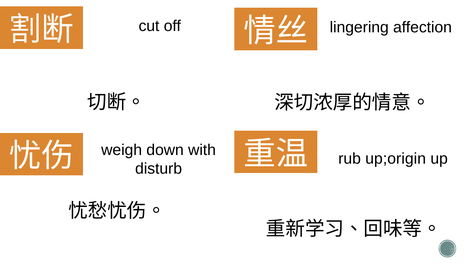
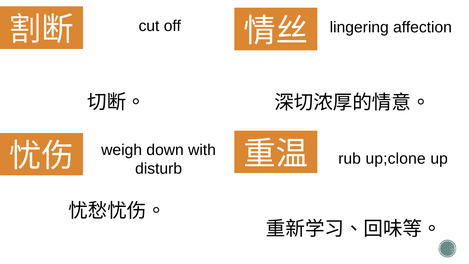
up;origin: up;origin -> up;clone (396, 158)
